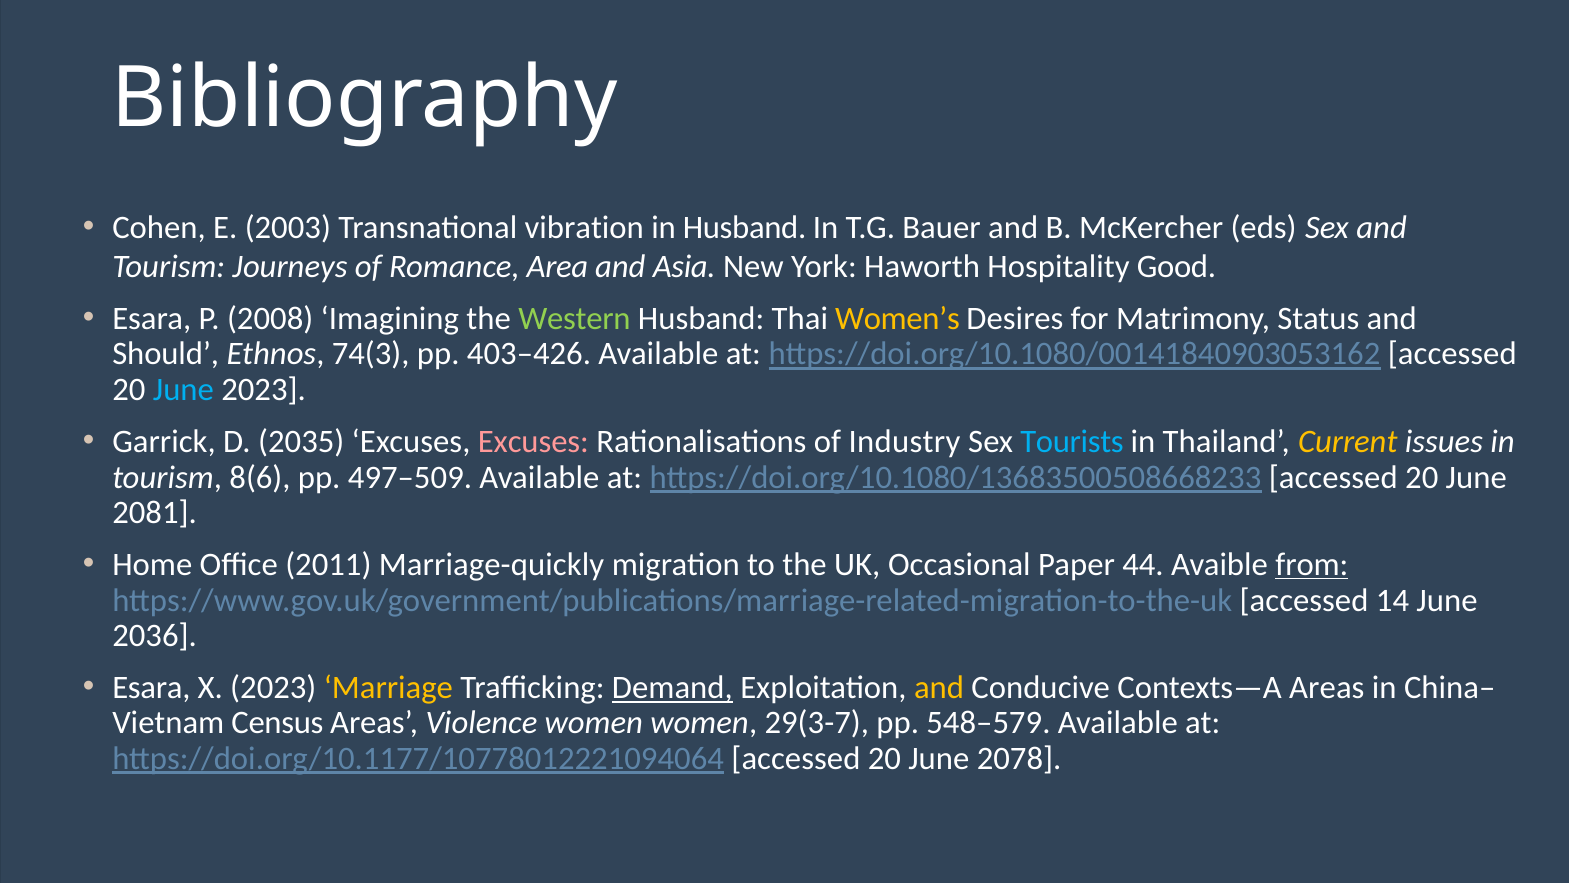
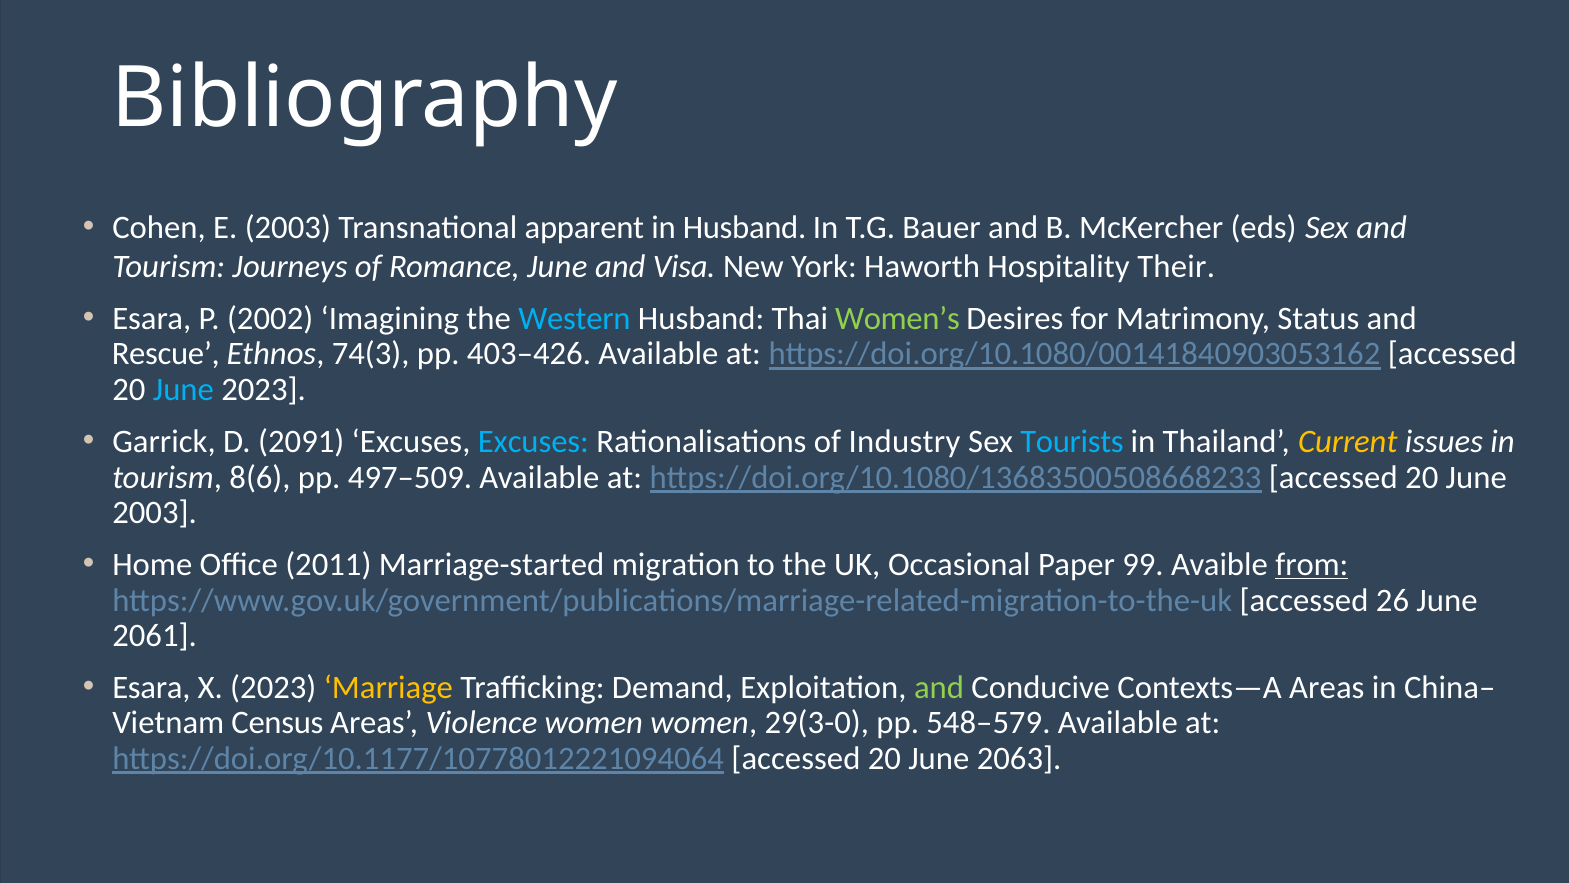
vibration: vibration -> apparent (584, 228)
Romance Area: Area -> June (557, 267)
Asia: Asia -> Visa (684, 267)
Good: Good -> Their (1176, 267)
2008: 2008 -> 2002 (270, 318)
Western colour: light green -> light blue (574, 318)
Women’s colour: yellow -> light green (897, 318)
Should: Should -> Rescue (166, 354)
2035: 2035 -> 2091 (301, 441)
Excuses colour: pink -> light blue (533, 441)
2081: 2081 -> 2003 (155, 512)
Marriage-quickly: Marriage-quickly -> Marriage-started (492, 564)
44: 44 -> 99 (1143, 564)
14: 14 -> 26 (1393, 600)
2036: 2036 -> 2061 (155, 635)
Demand underline: present -> none (672, 687)
and colour: yellow -> light green (939, 687)
29(3-7: 29(3-7 -> 29(3-0 (817, 722)
2078: 2078 -> 2063 (1019, 758)
